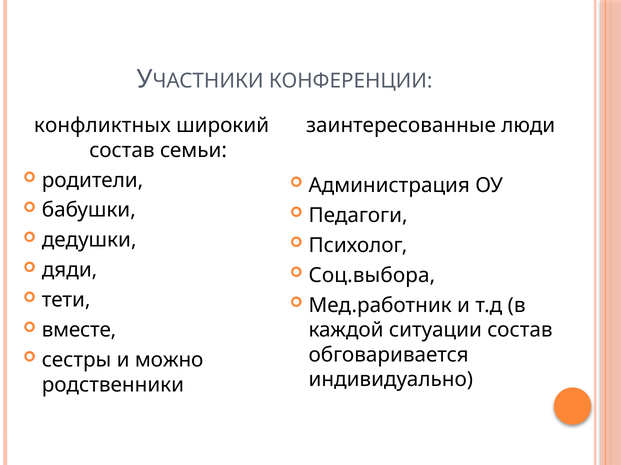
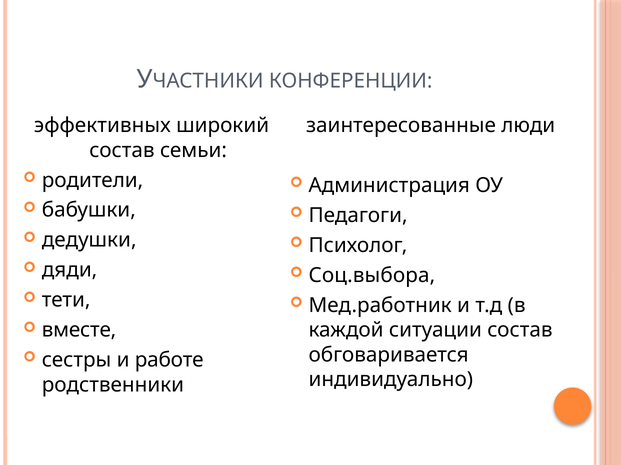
конфликтных: конфликтных -> эффективных (102, 126)
можно: можно -> работе (169, 361)
